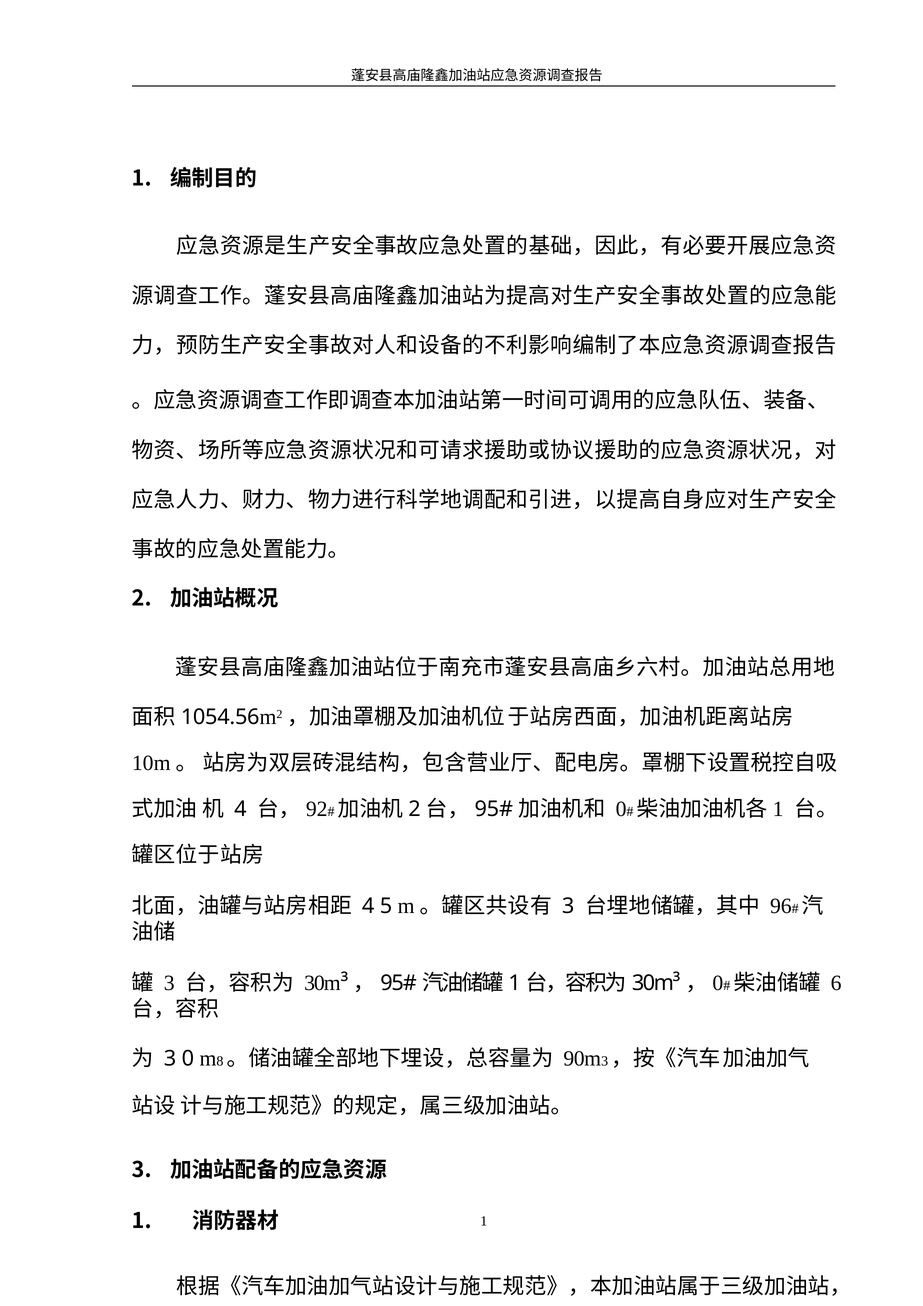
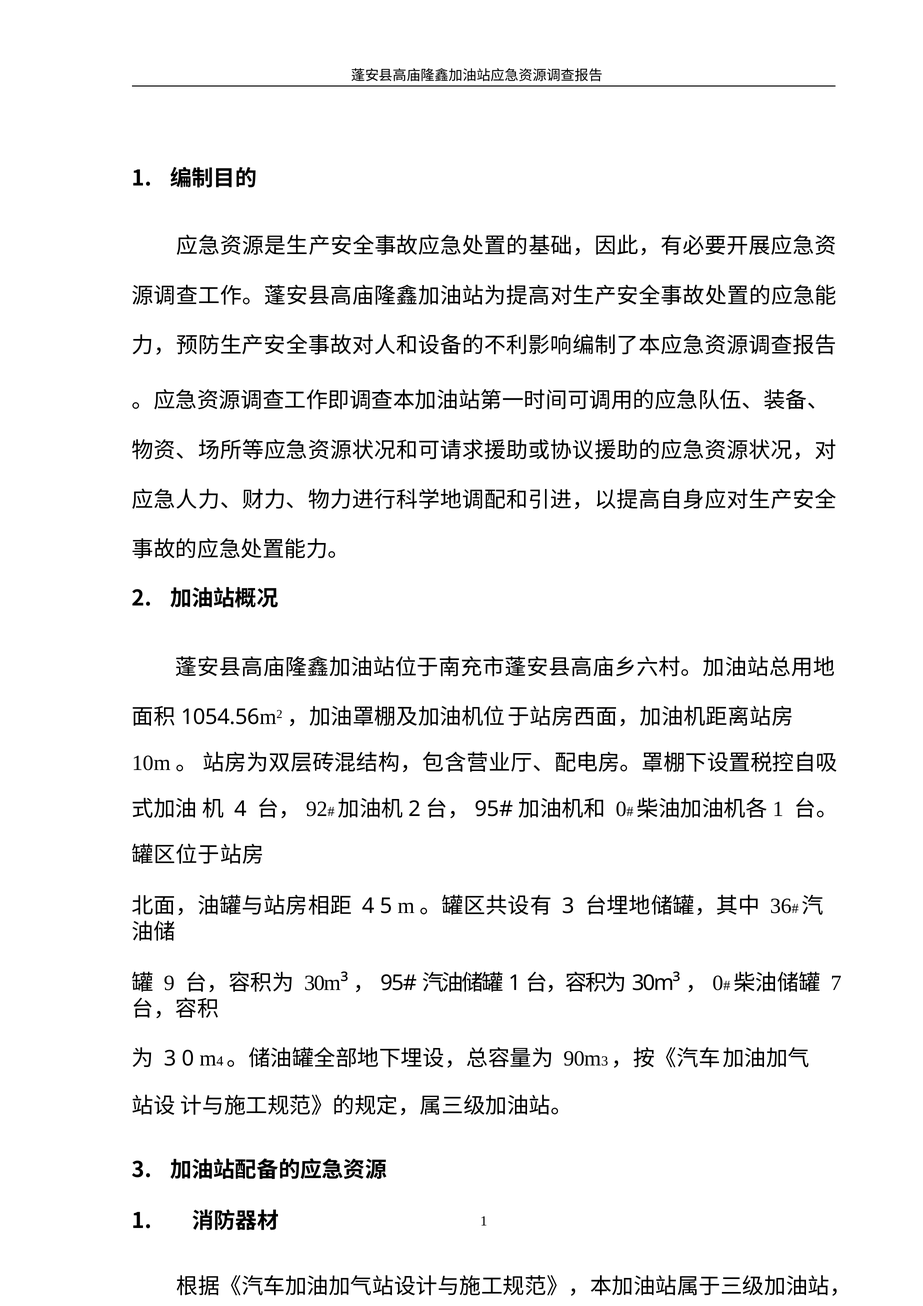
96: 96 -> 36 (781, 906)
3: 3 -> 9 (169, 983)
6: 6 -> 7 (836, 983)
8: 8 -> 4 (220, 1061)
